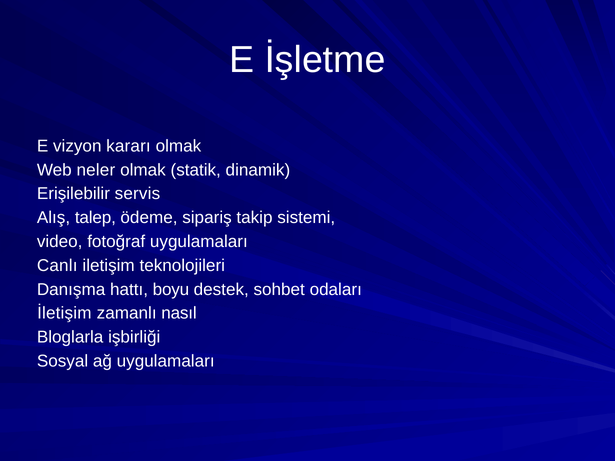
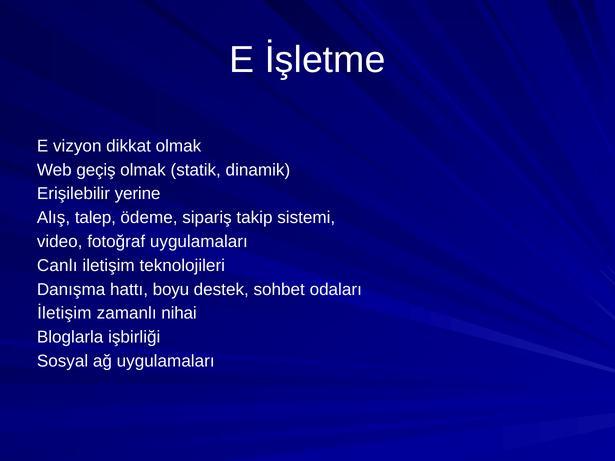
kararı: kararı -> dikkat (129, 146)
neler: neler -> geçiş (96, 170)
servis: servis -> yerine (138, 194)
nasıl: nasıl -> nihai (179, 314)
